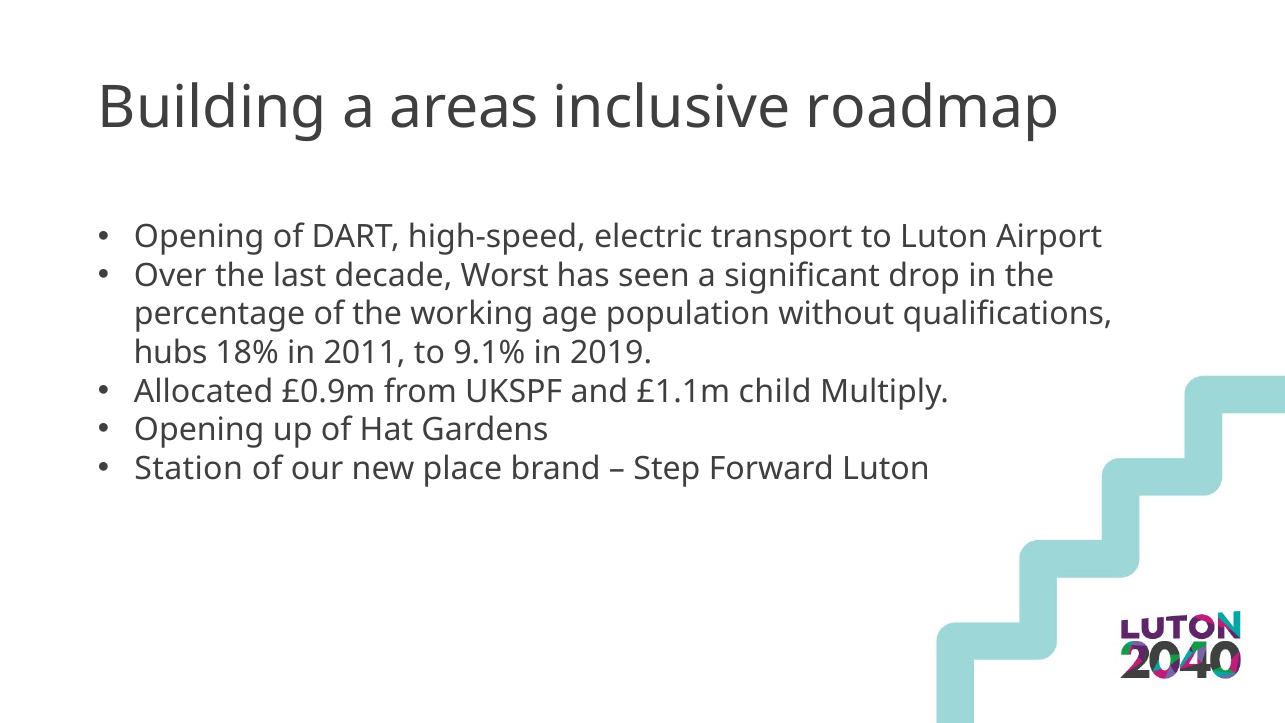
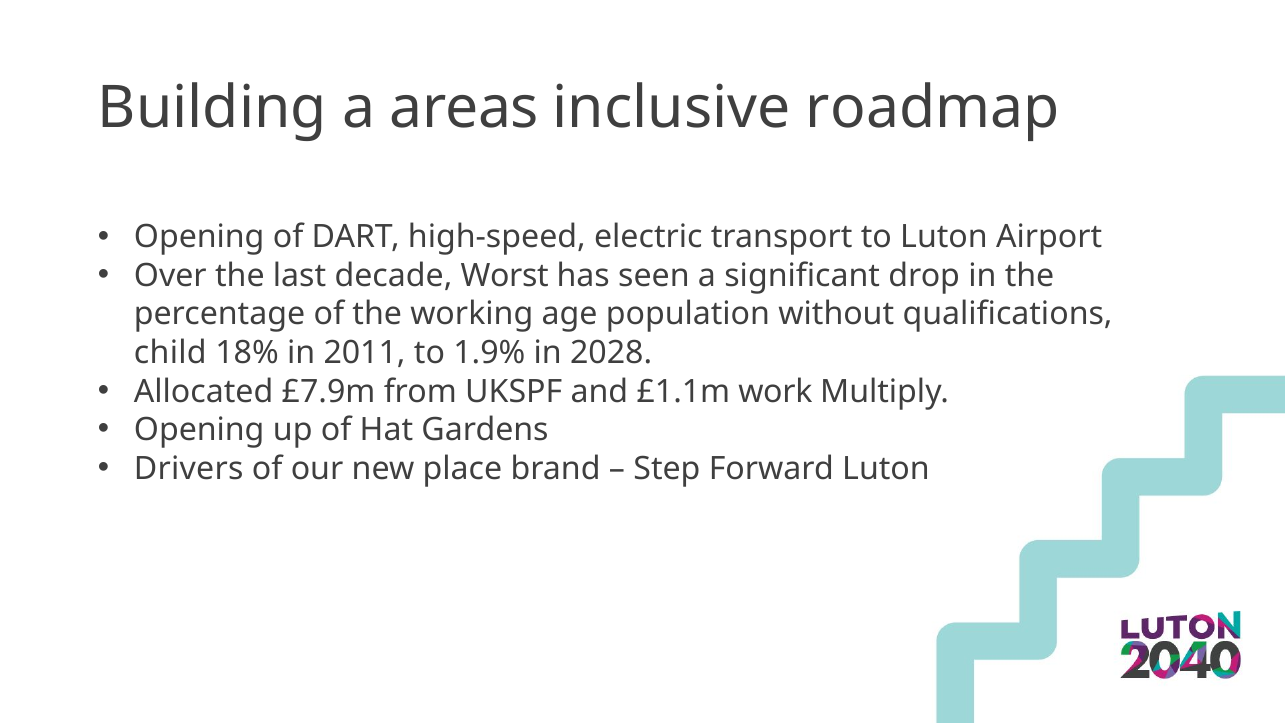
hubs: hubs -> child (170, 353)
9.1%: 9.1% -> 1.9% (489, 353)
2019: 2019 -> 2028 (611, 353)
£0.9m: £0.9m -> £7.9m (329, 391)
child: child -> work (775, 391)
Station: Station -> Drivers (189, 468)
